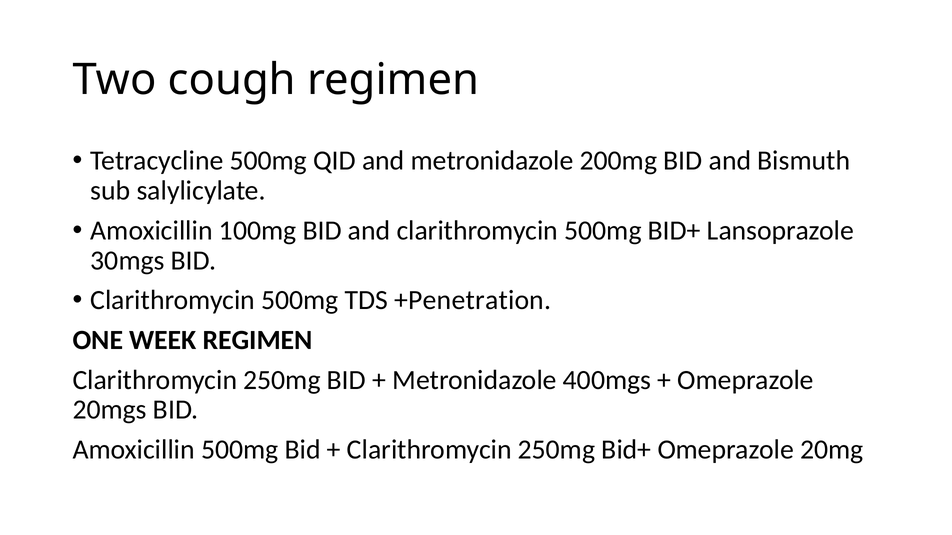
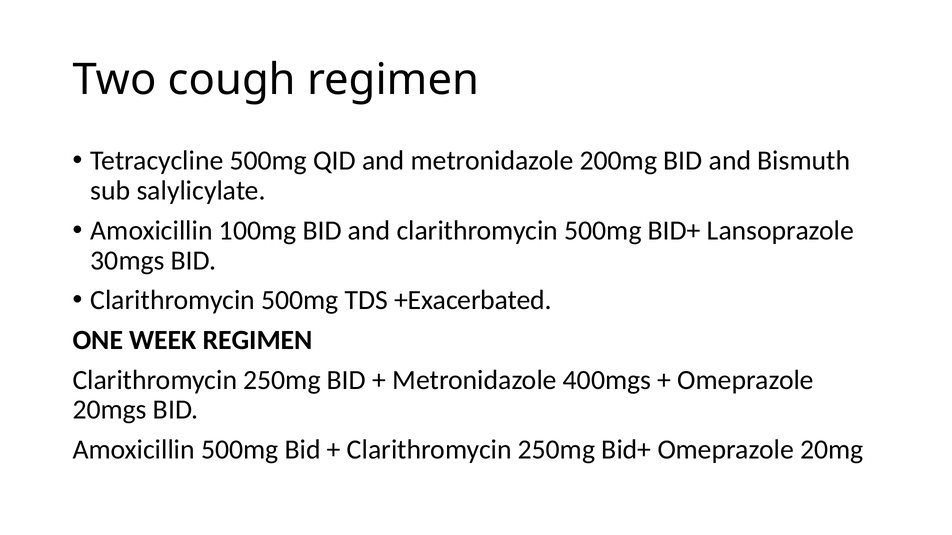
+Penetration: +Penetration -> +Exacerbated (473, 300)
